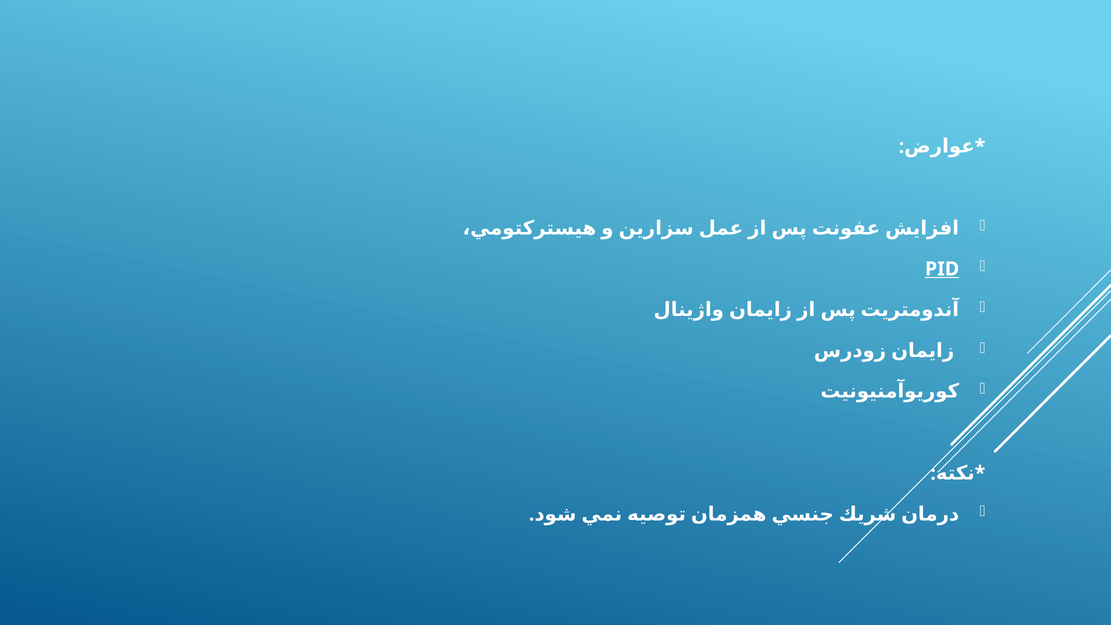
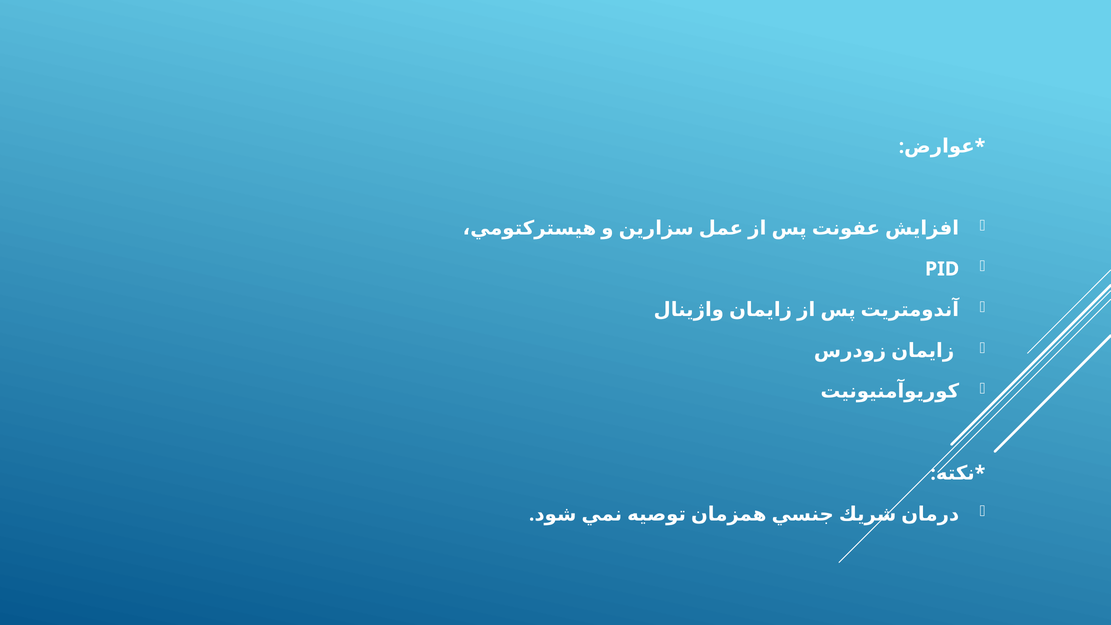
PID underline: present -> none (942, 269)
